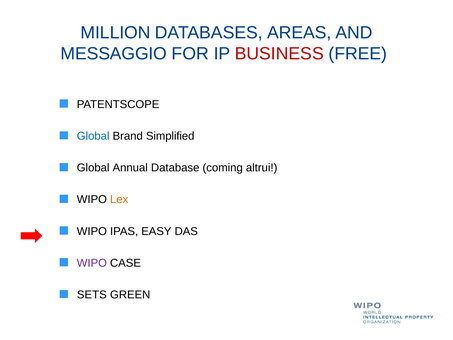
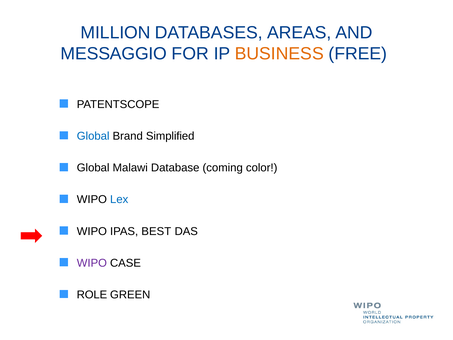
BUSINESS colour: red -> orange (279, 54)
Annual: Annual -> Malawi (130, 168)
altrui: altrui -> color (262, 168)
Lex colour: orange -> blue (119, 199)
EASY: EASY -> BEST (156, 231)
SETS: SETS -> ROLE (92, 295)
